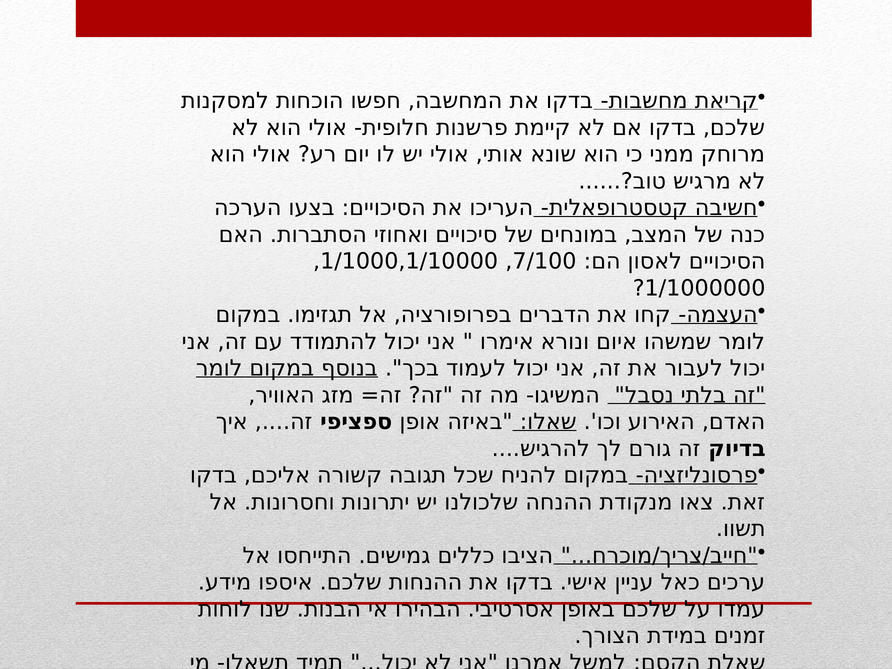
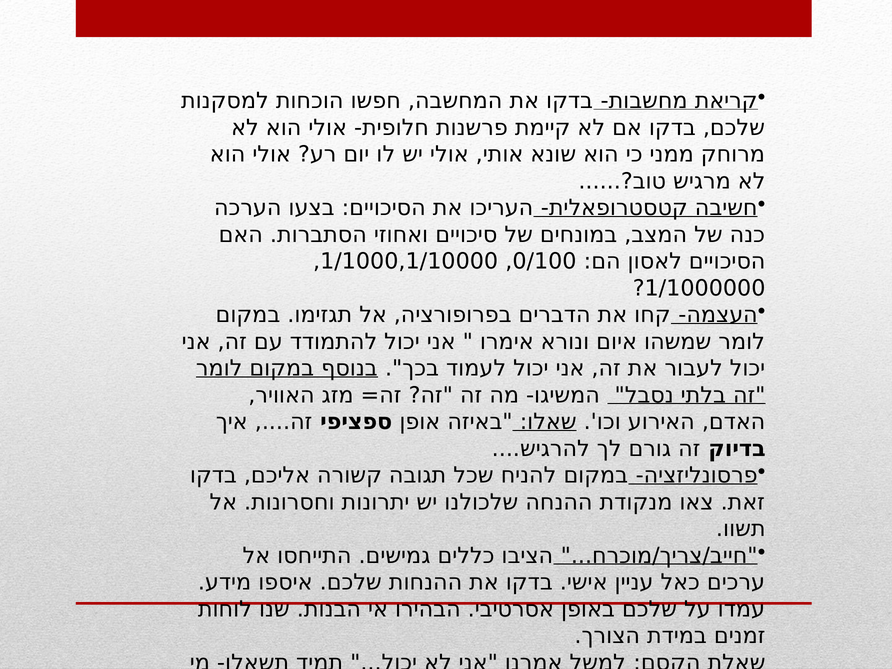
7/100: 7/100 -> 0/100 (544, 261)
